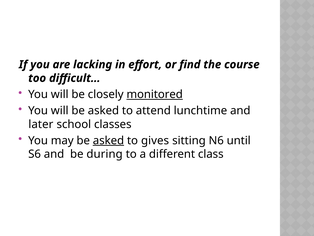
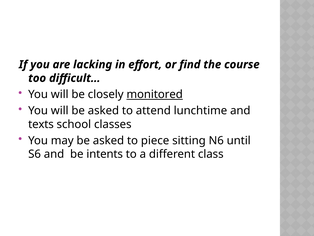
later: later -> texts (41, 124)
asked underline: present -> none (108, 140)
gives: gives -> piece (155, 140)
during: during -> intents (105, 154)
